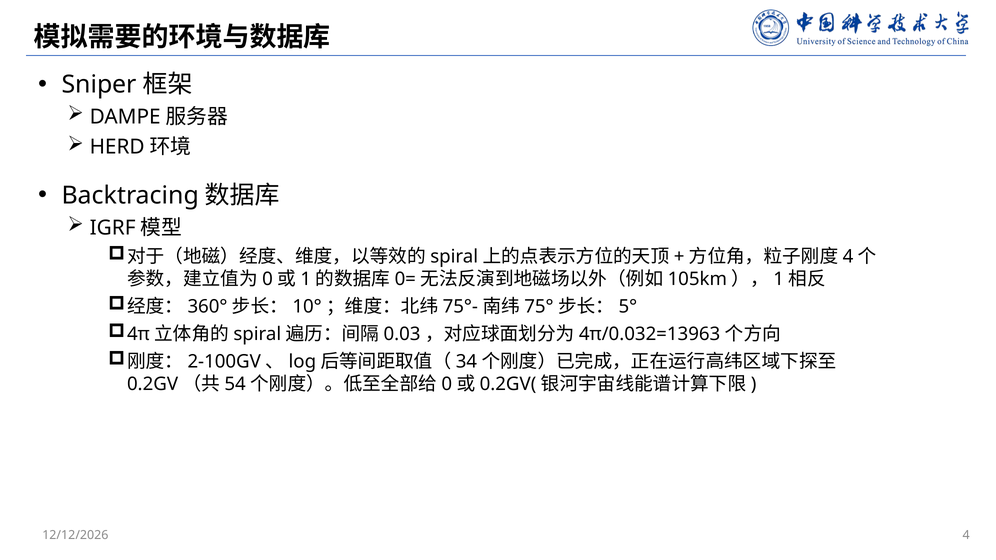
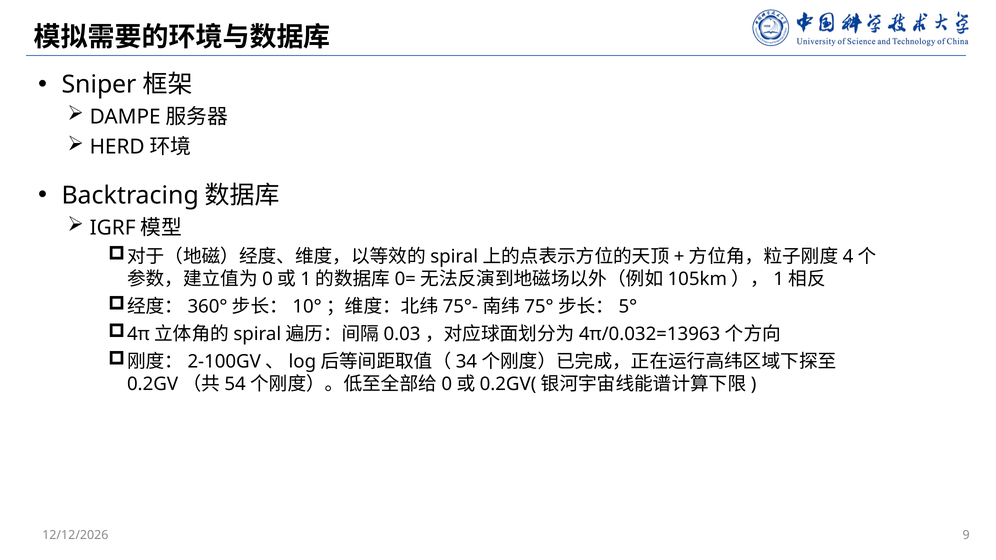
4: 4 -> 9 (966, 535)
